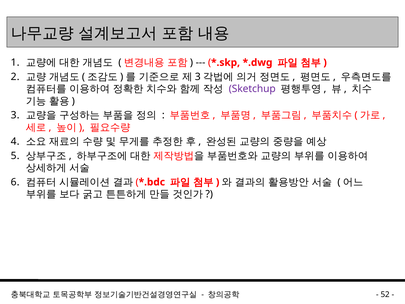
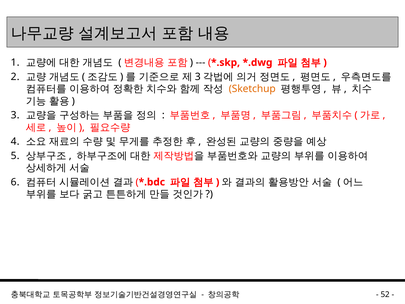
Sketchup colour: purple -> orange (252, 89)
